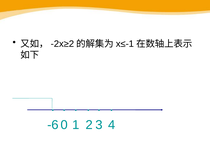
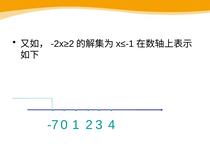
-6: -6 -> -7 (53, 125)
